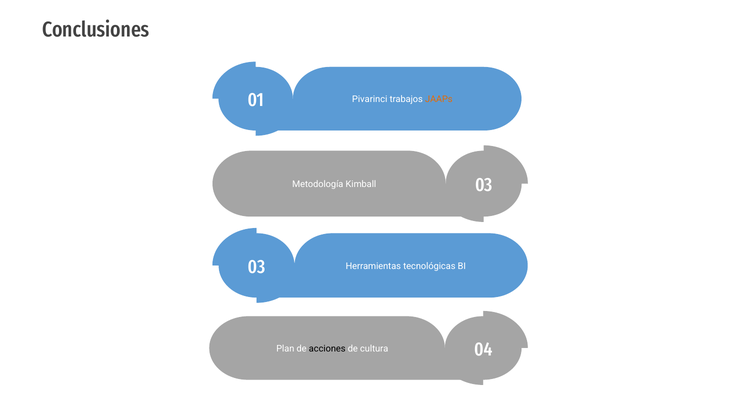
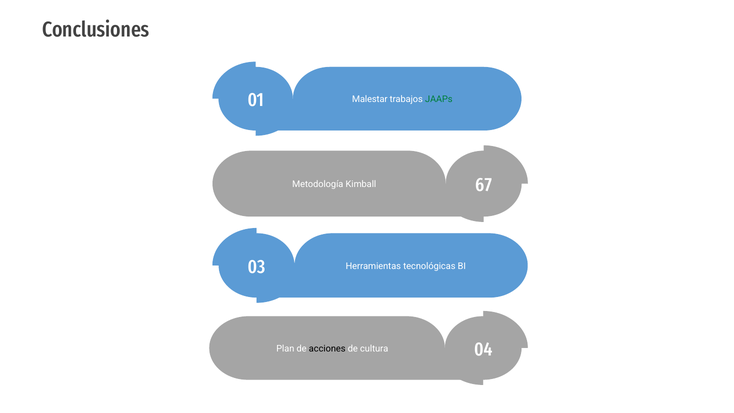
Pivarinci: Pivarinci -> Malestar (370, 99)
JAAPs colour: orange -> green (439, 99)
Kimball 03: 03 -> 67 (484, 185)
